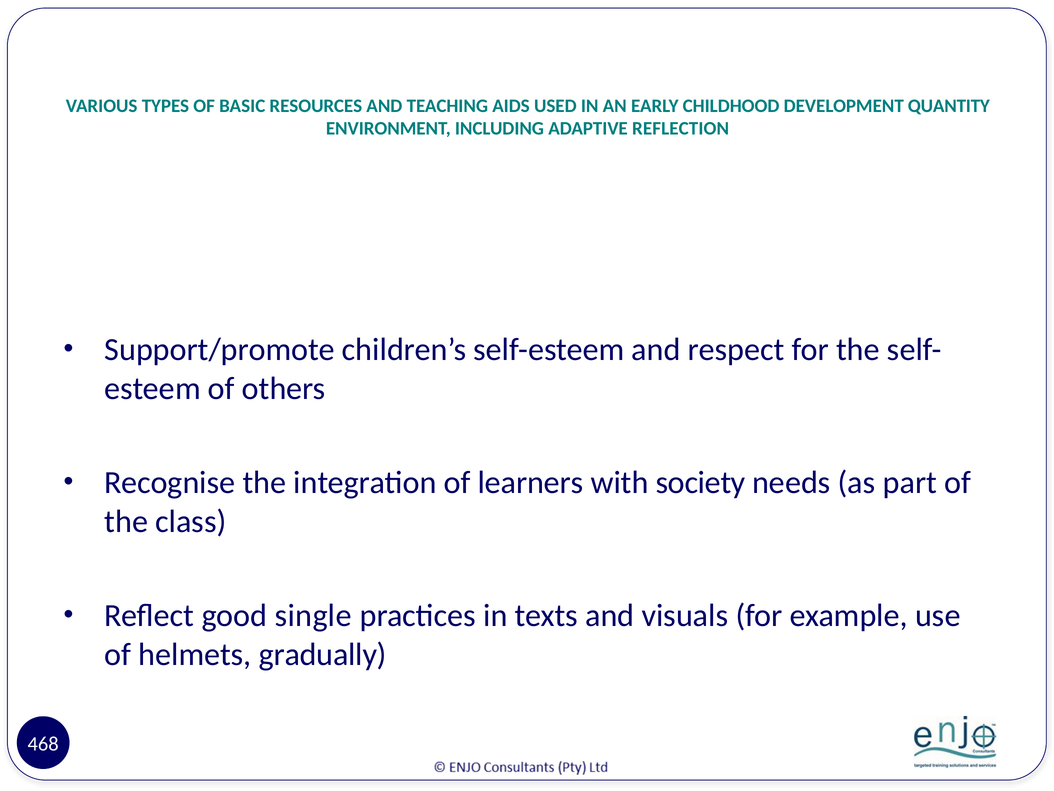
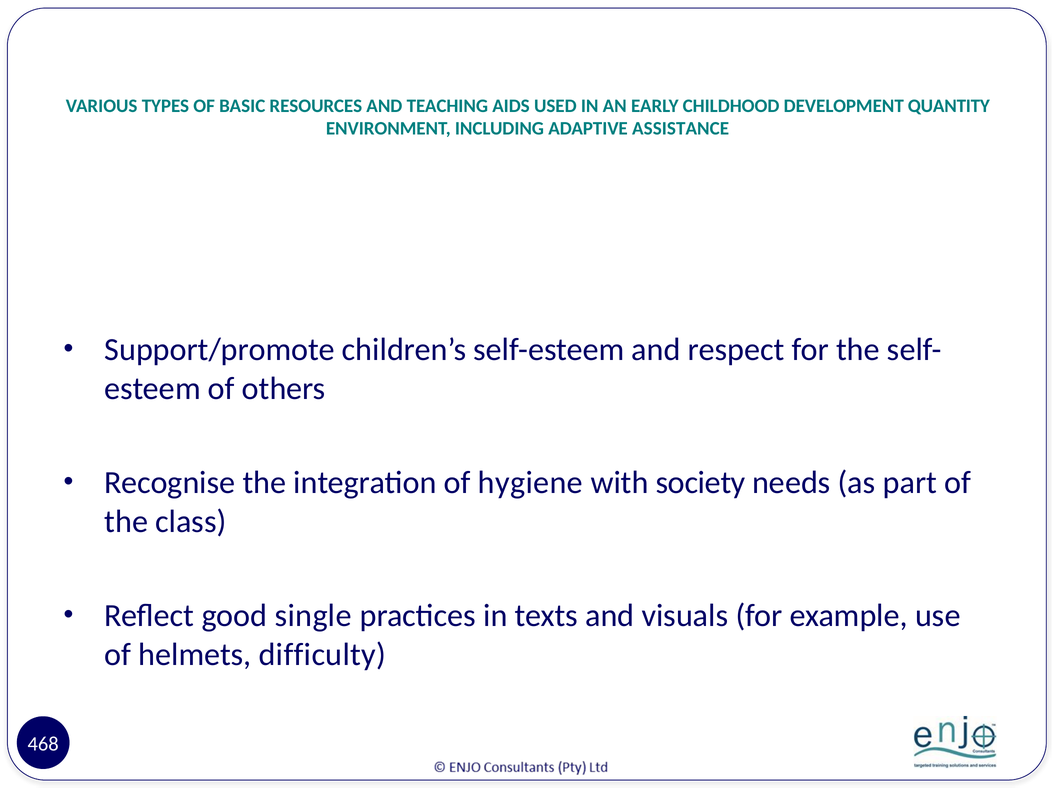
REFLECTION: REFLECTION -> ASSISTANCE (681, 129)
learners: learners -> hygiene (530, 482)
gradually: gradually -> difficulty (322, 654)
